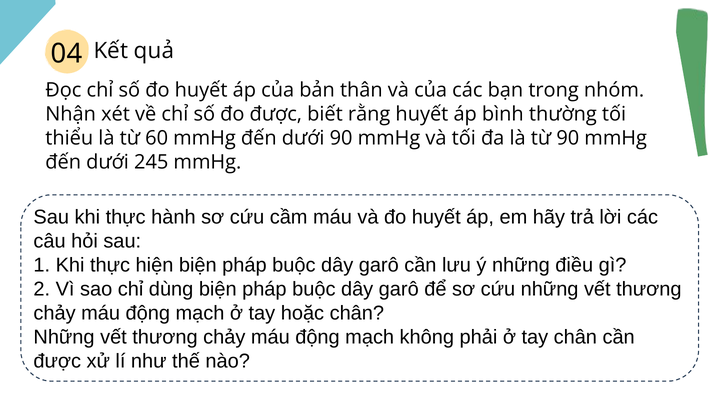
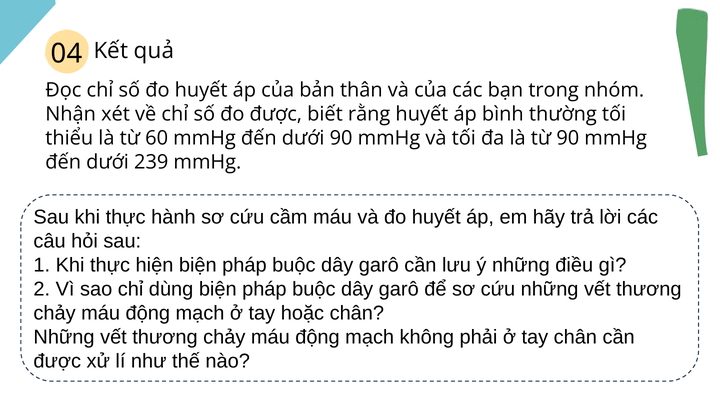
245: 245 -> 239 (151, 162)
